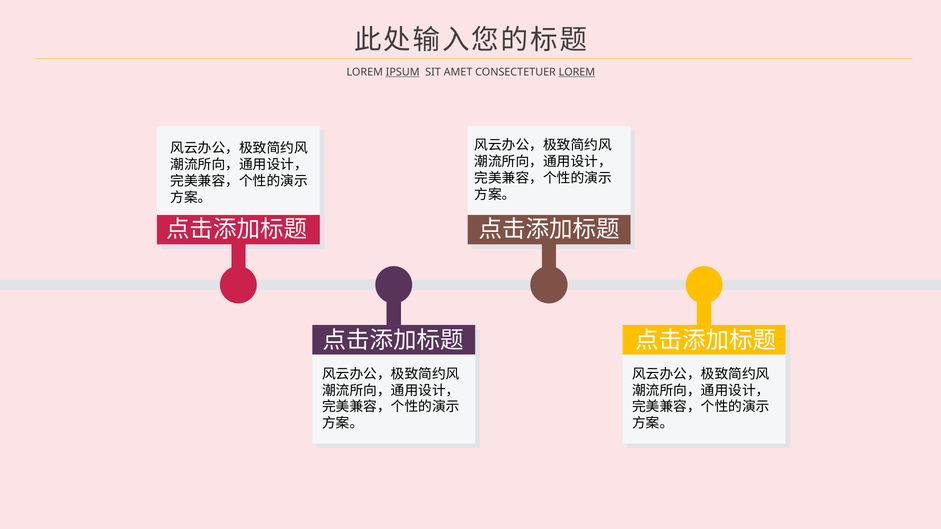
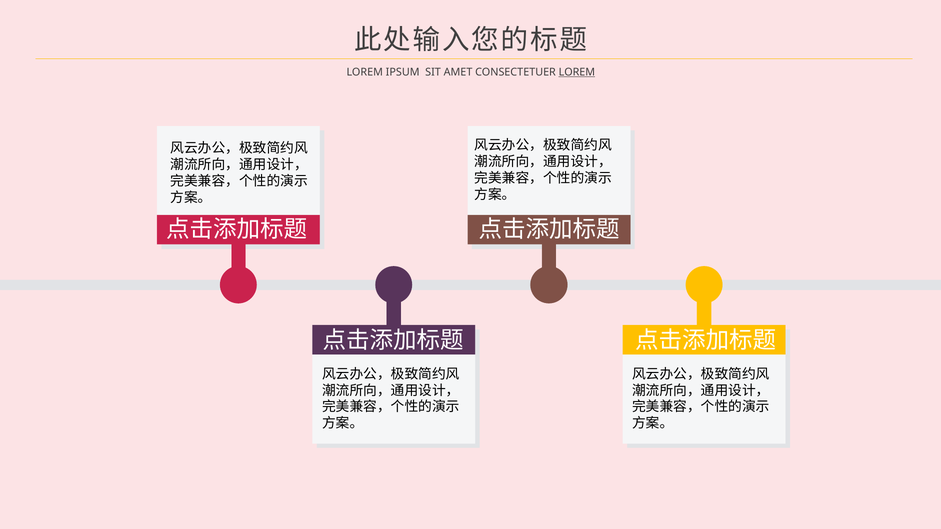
IPSUM underline: present -> none (403, 72)
